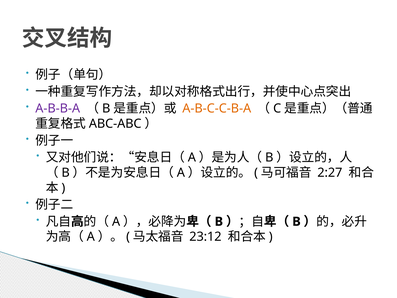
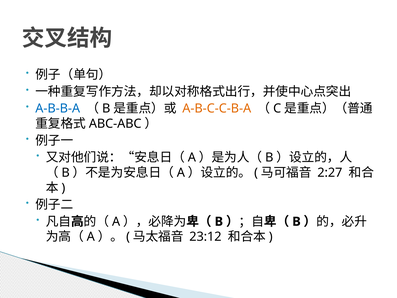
A-B-B-A colour: purple -> blue (58, 108)
